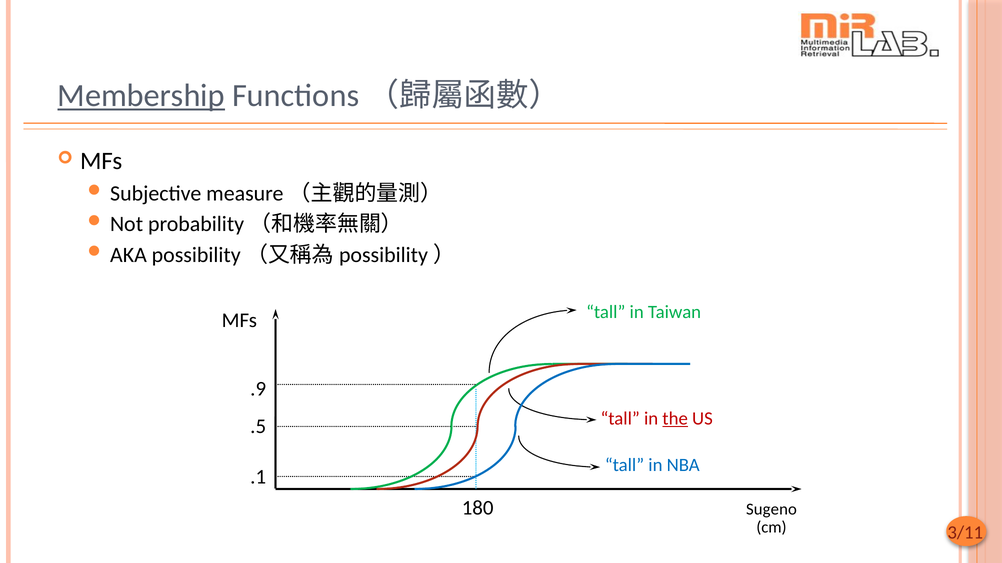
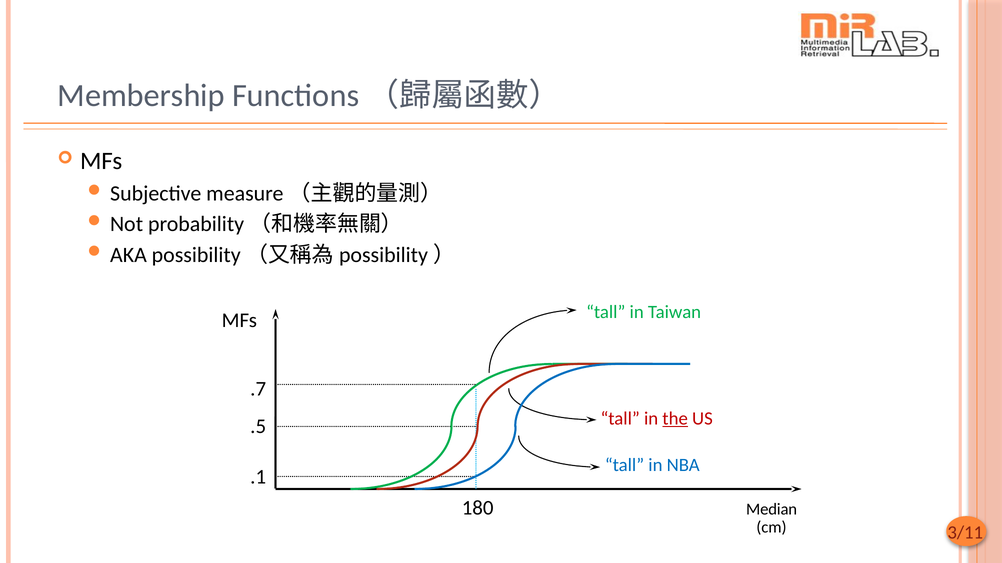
Membership underline: present -> none (141, 96)
.9: .9 -> .7 (258, 389)
Sugeno: Sugeno -> Median (772, 510)
